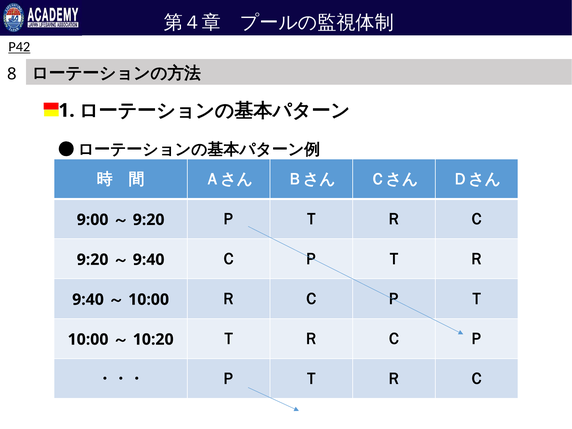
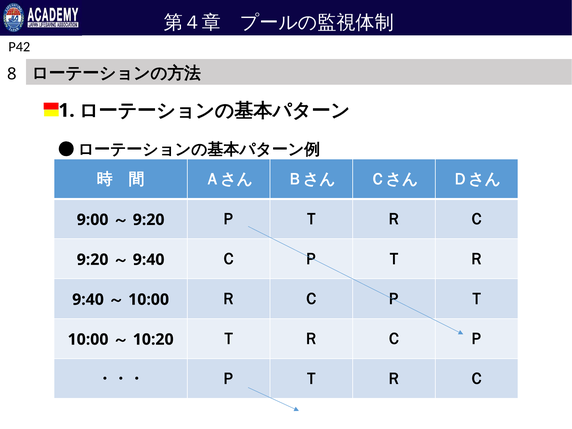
P42 underline: present -> none (19, 47)
